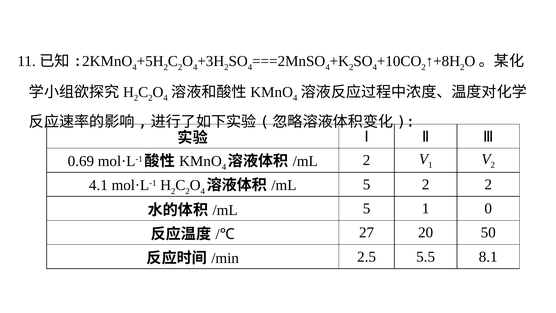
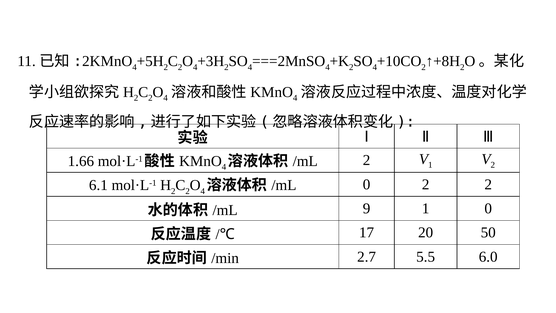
0.69: 0.69 -> 1.66 (81, 161)
4.1: 4.1 -> 6.1 (98, 185)
5: 5 -> 0 (367, 184)
5: 5 -> 9 (367, 208)
27: 27 -> 17 (367, 232)
2.5: 2.5 -> 2.7 (367, 256)
8.1: 8.1 -> 6.0 (488, 256)
